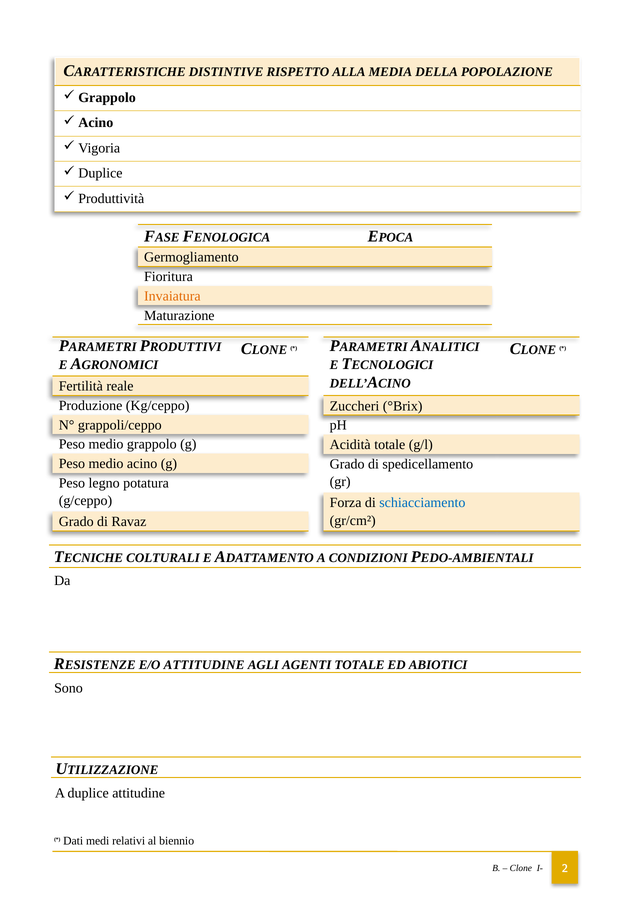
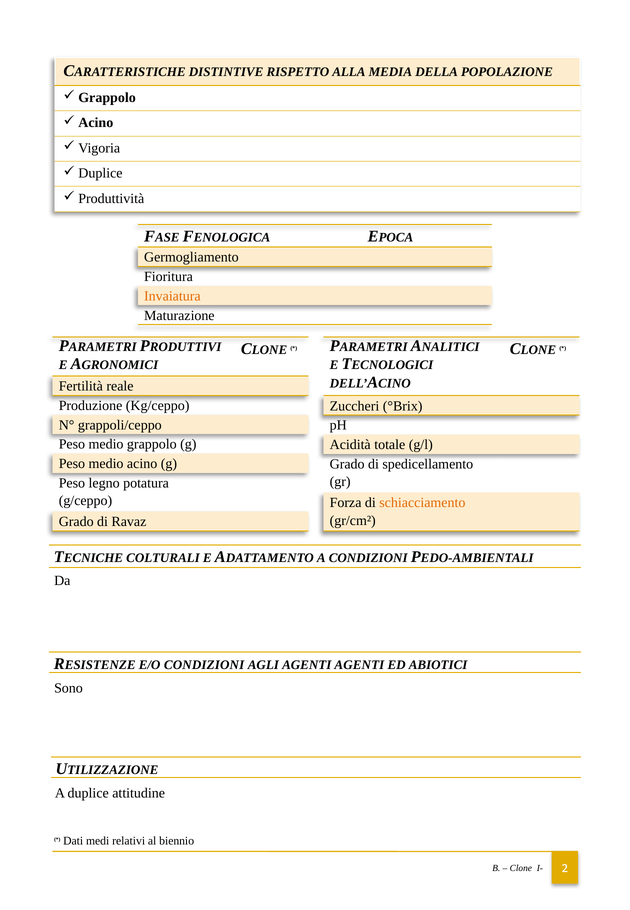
schiacciamento colour: blue -> orange (422, 503)
E/O ATTITUDINE: ATTITUDINE -> CONDIZIONI (204, 665)
AGENTI TOTALE: TOTALE -> AGENTI (359, 665)
